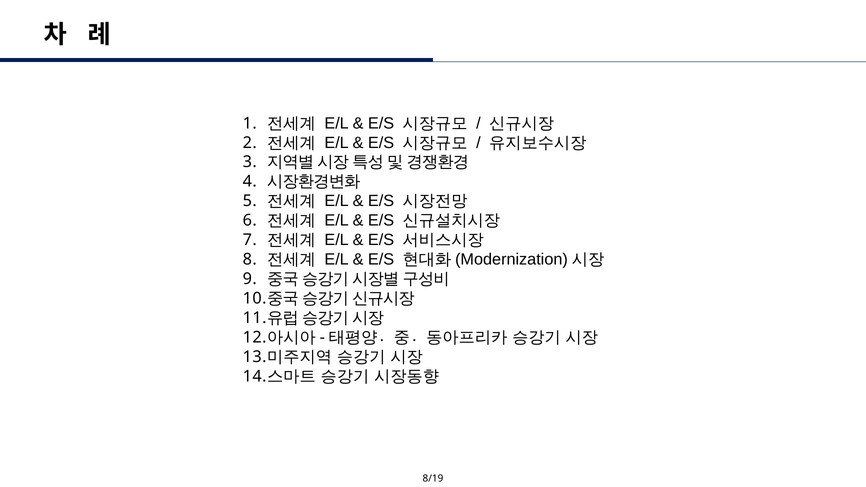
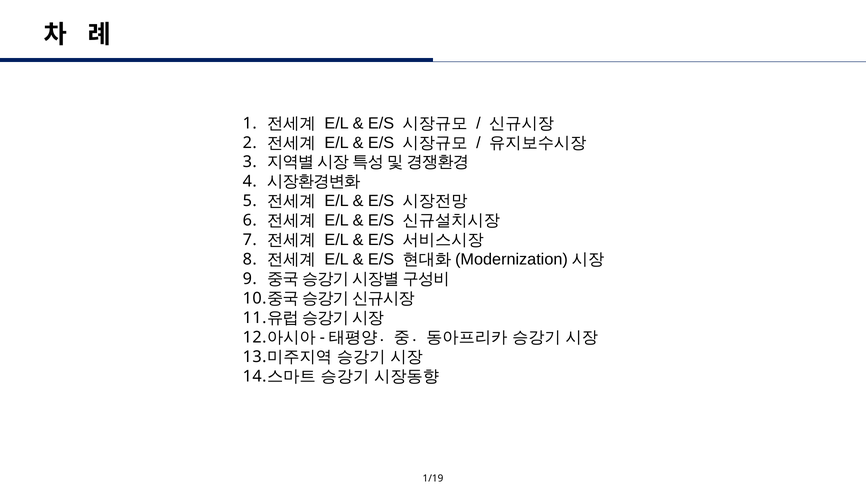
8/19: 8/19 -> 1/19 (433, 478)
